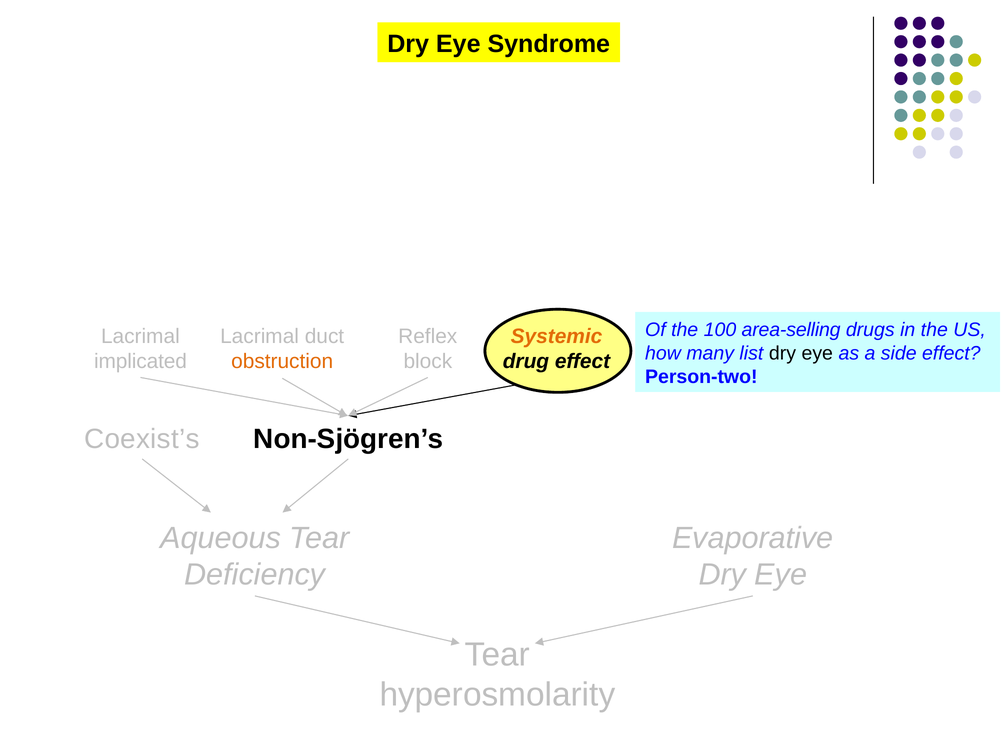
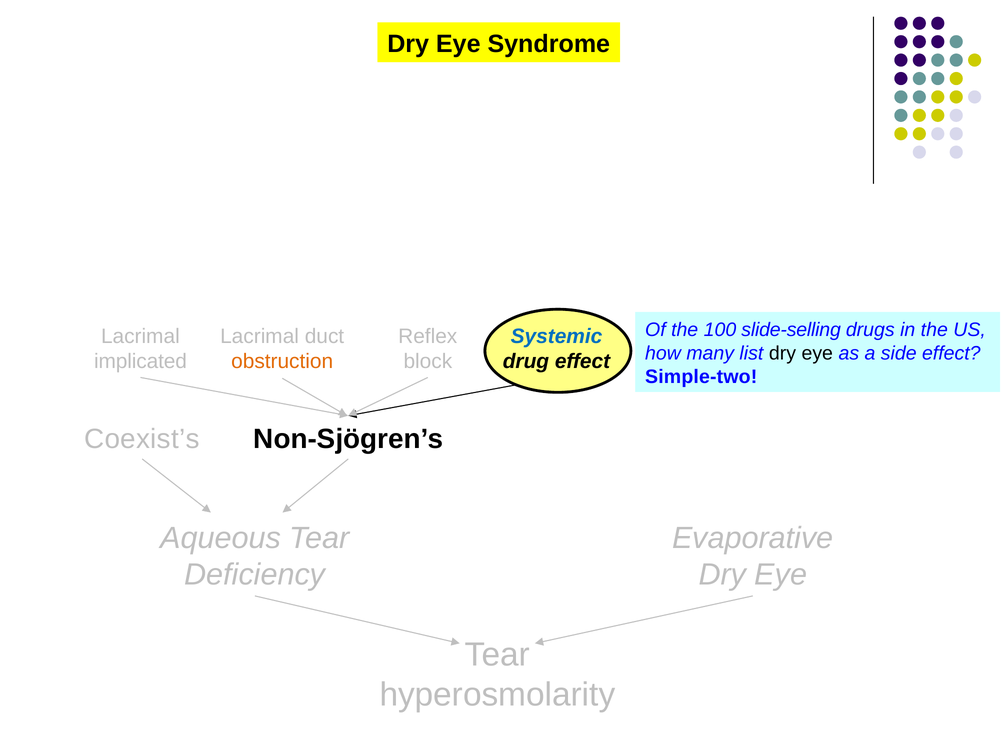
area-selling: area-selling -> slide-selling (791, 330)
Systemic colour: orange -> blue (557, 336)
Person-two: Person-two -> Simple-two (701, 377)
